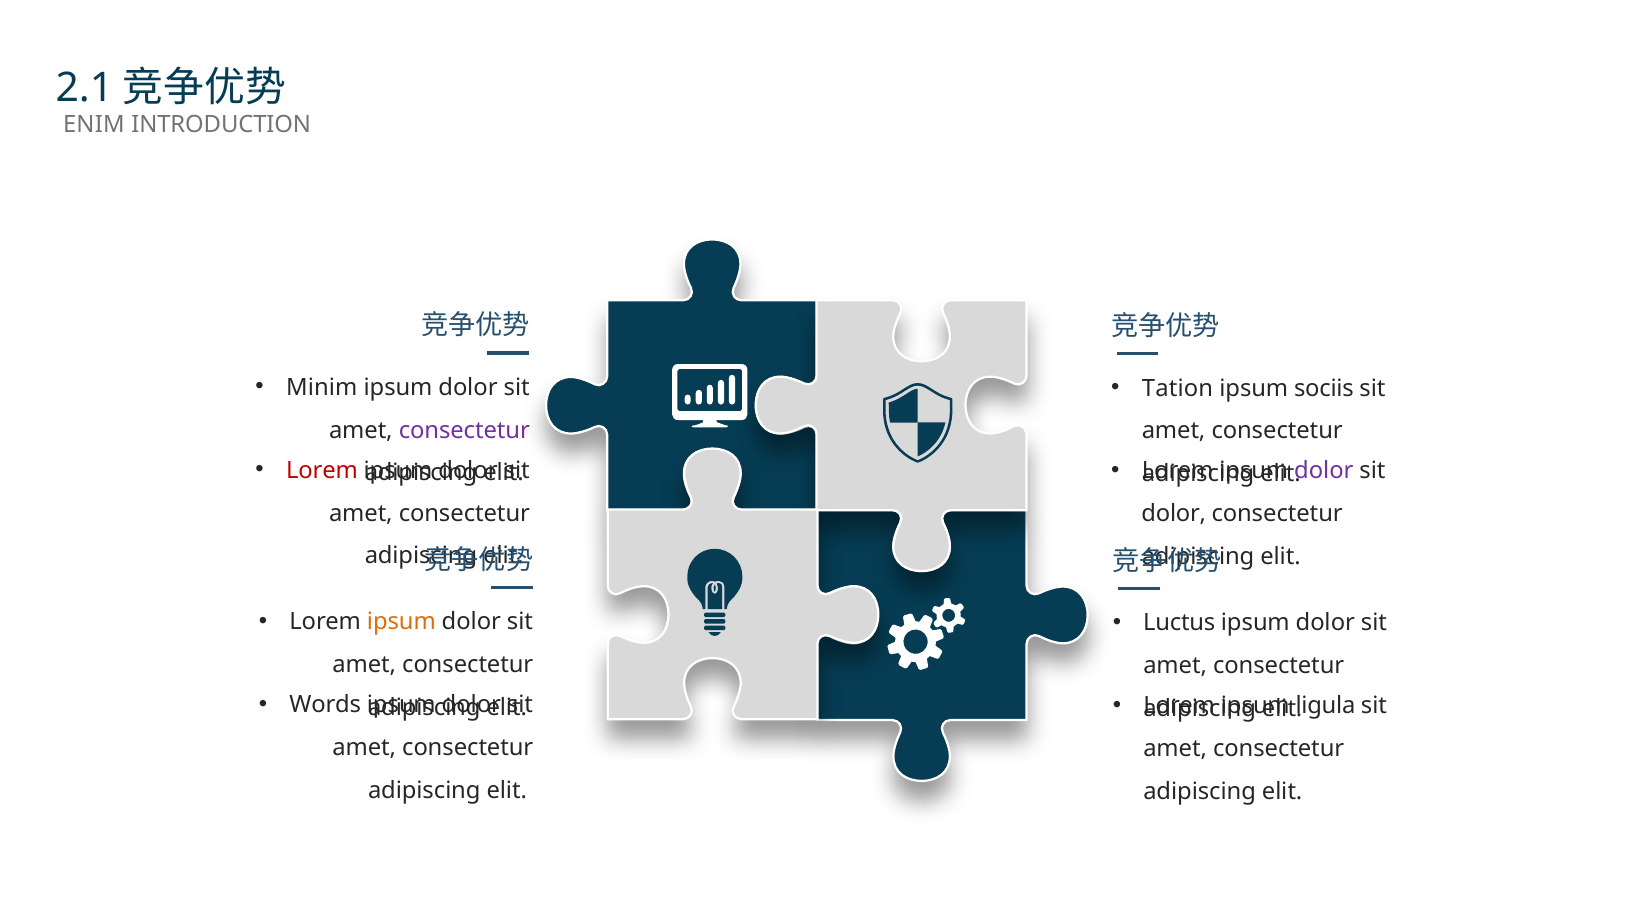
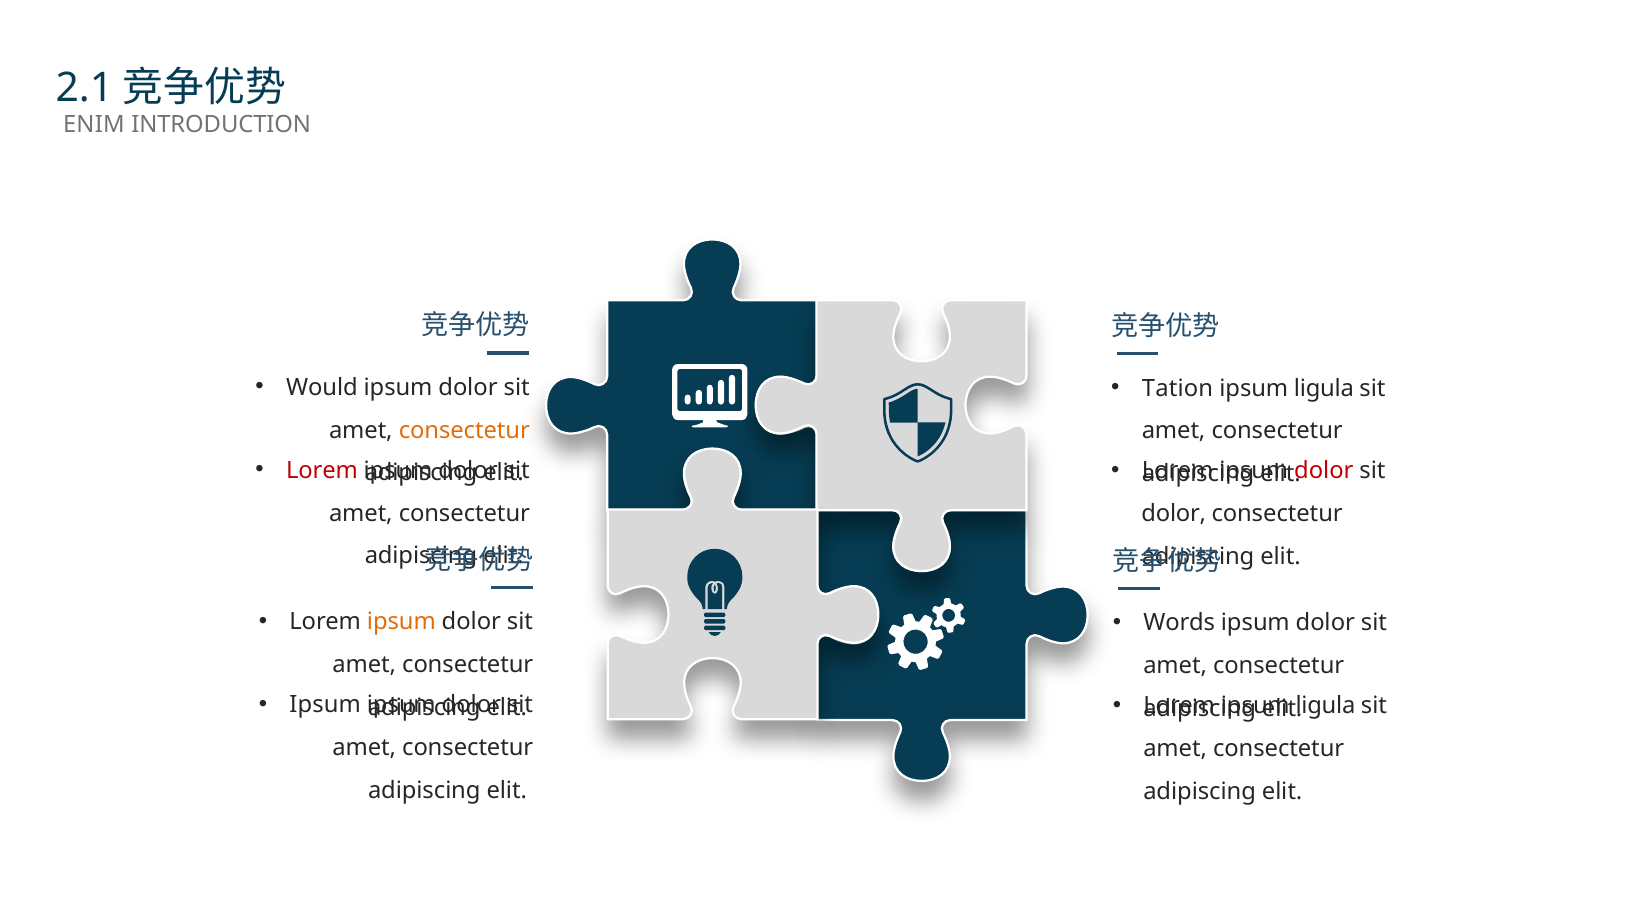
Minim: Minim -> Would (322, 387)
sociis: sociis -> ligula (1324, 388)
consectetur colour: purple -> orange (464, 430)
dolor colour: purple -> red (1324, 471)
Luctus: Luctus -> Words (1179, 623)
Words: Words -> Ipsum (325, 705)
